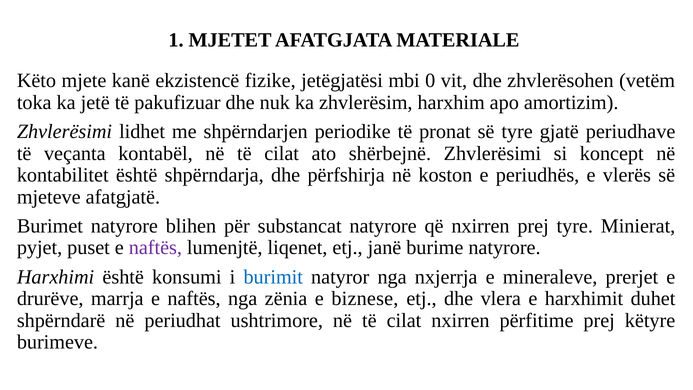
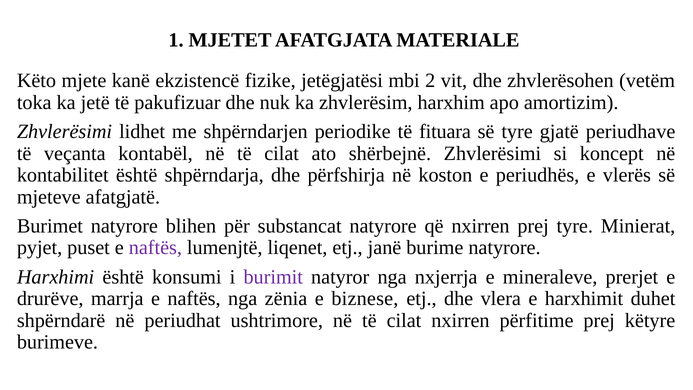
0: 0 -> 2 (430, 81)
pronat: pronat -> fituara (445, 132)
burimit colour: blue -> purple (273, 277)
